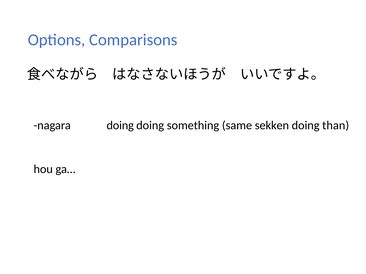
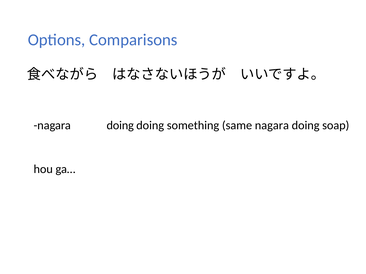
same sekken: sekken -> nagara (272, 125)
than: than -> soap (336, 125)
